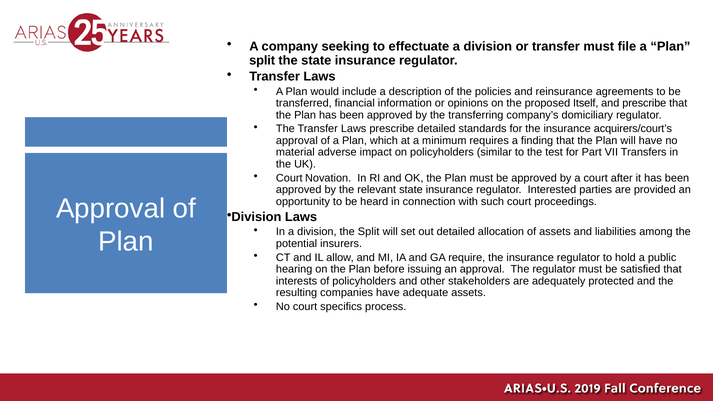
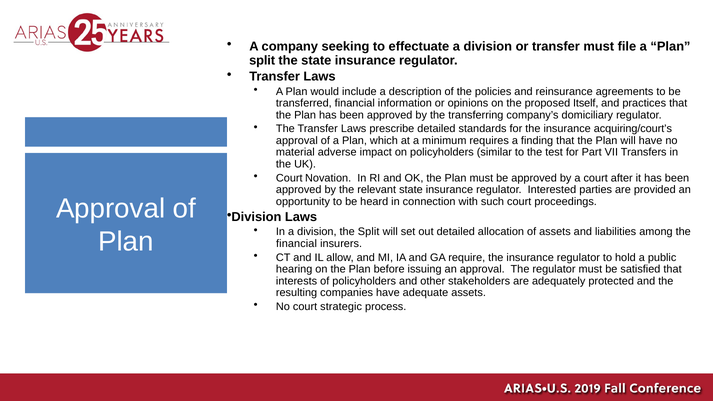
and prescribe: prescribe -> practices (644, 103)
acquirers/court’s: acquirers/court’s -> acquiring/court’s (633, 129)
potential: potential -> financial (297, 244)
specifics: specifics -> strategic (341, 307)
